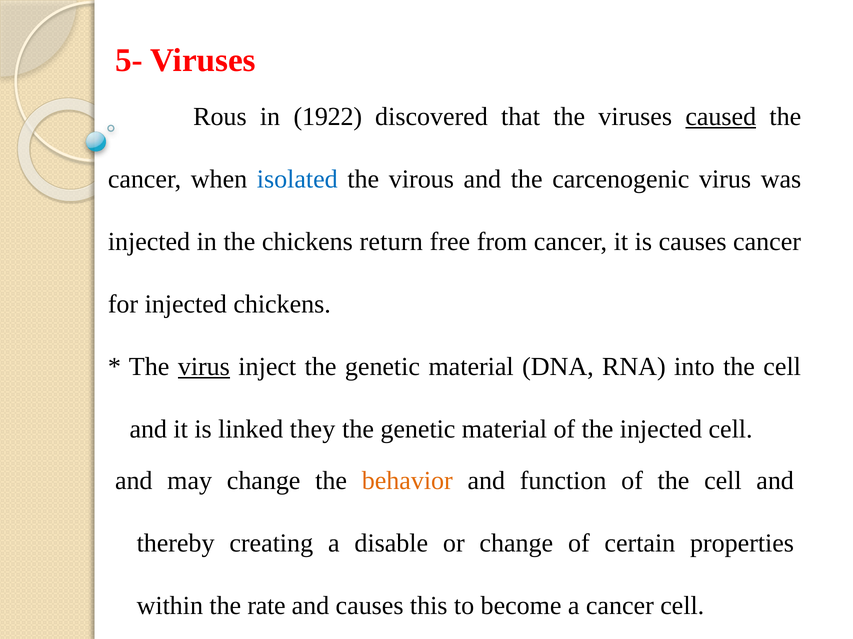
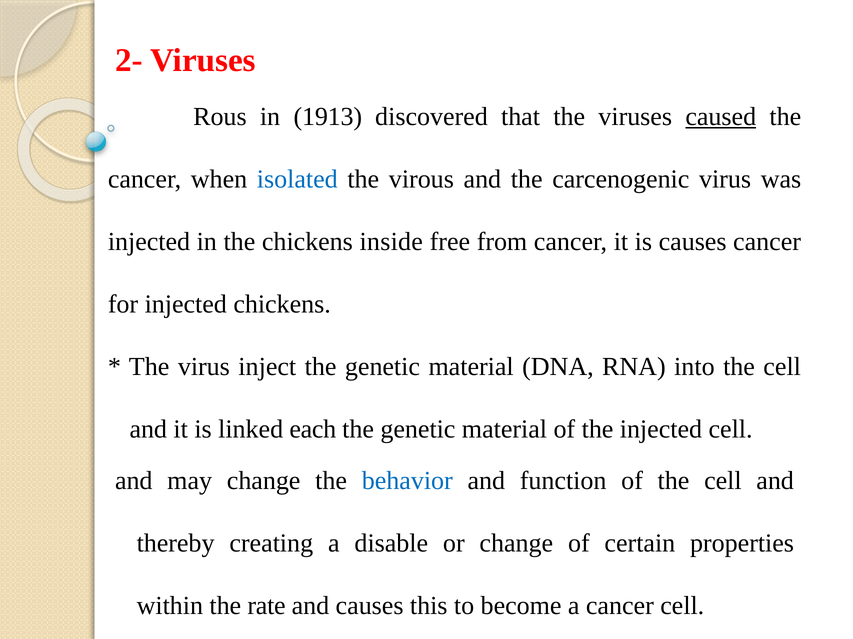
5-: 5- -> 2- (129, 61)
1922: 1922 -> 1913 (328, 117)
return: return -> inside (391, 242)
virus underline: present -> none (204, 367)
they: they -> each (313, 430)
behavior colour: orange -> blue (407, 481)
